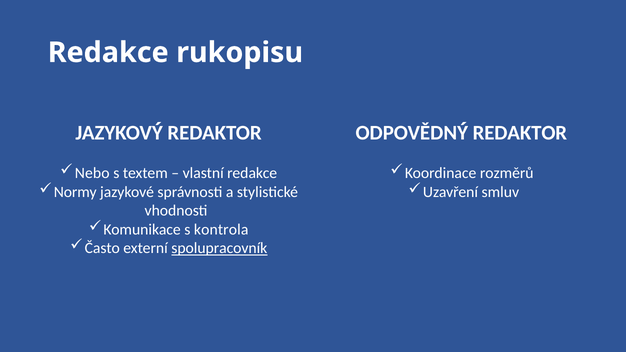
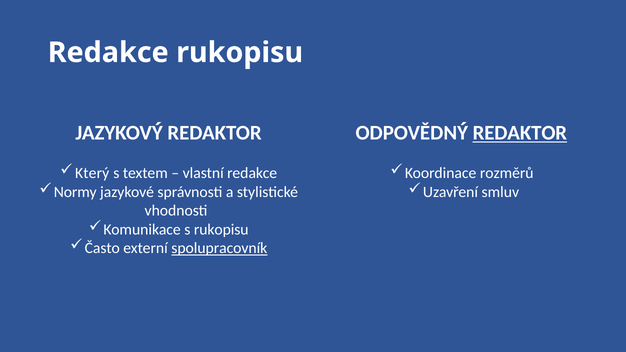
REDAKTOR underline: none -> present (520, 133)
Nebo: Nebo -> Který (92, 173)
s kontrola: kontrola -> rukopisu (221, 230)
